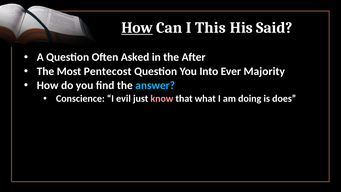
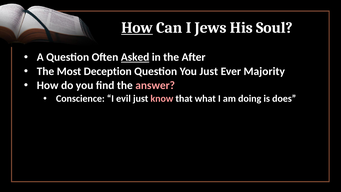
This: This -> Jews (211, 28)
Said: Said -> Soul (274, 28)
Asked underline: none -> present (135, 57)
Pentecost: Pentecost -> Deception (108, 71)
You Into: Into -> Just (209, 71)
answer colour: light blue -> pink (155, 85)
